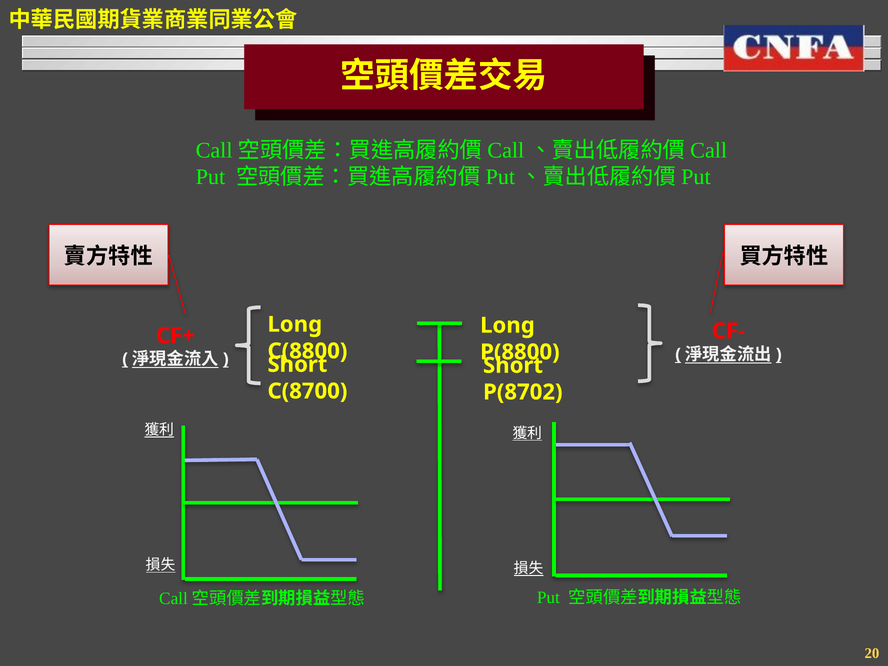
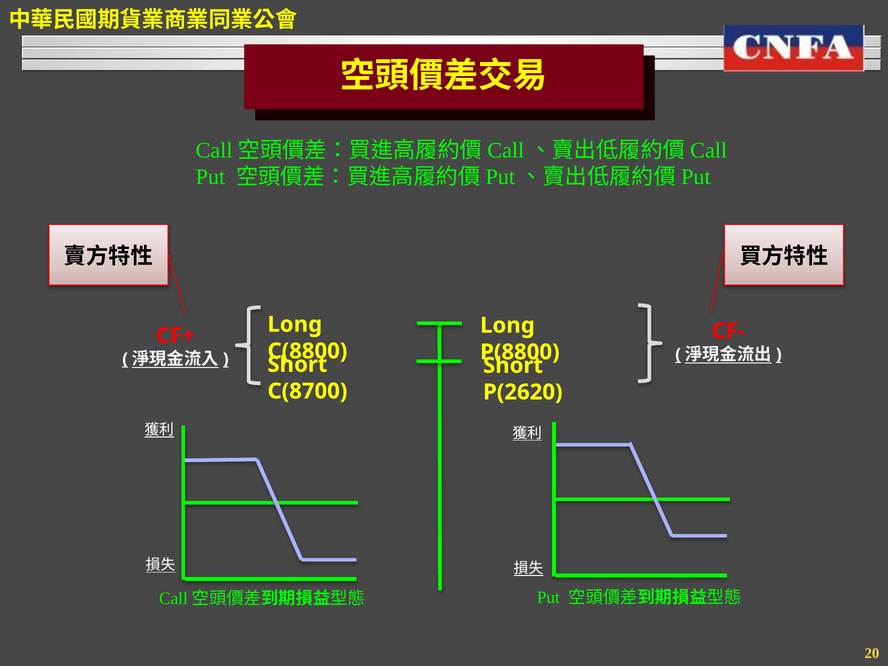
P(8702: P(8702 -> P(2620 (523, 392)
